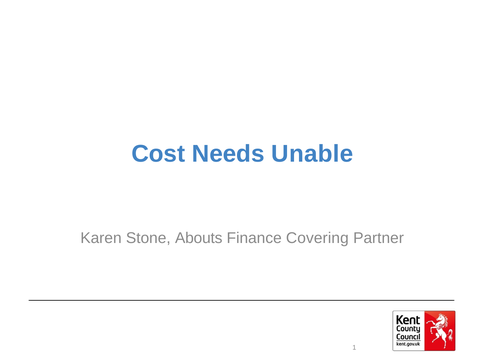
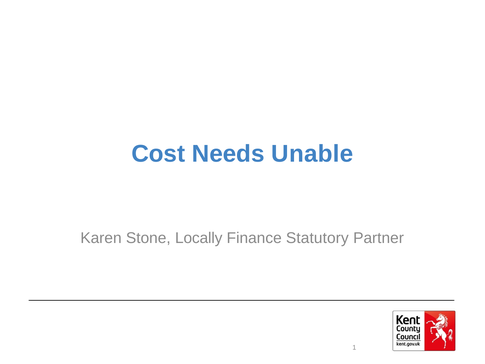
Abouts: Abouts -> Locally (199, 238)
Covering: Covering -> Statutory (317, 238)
